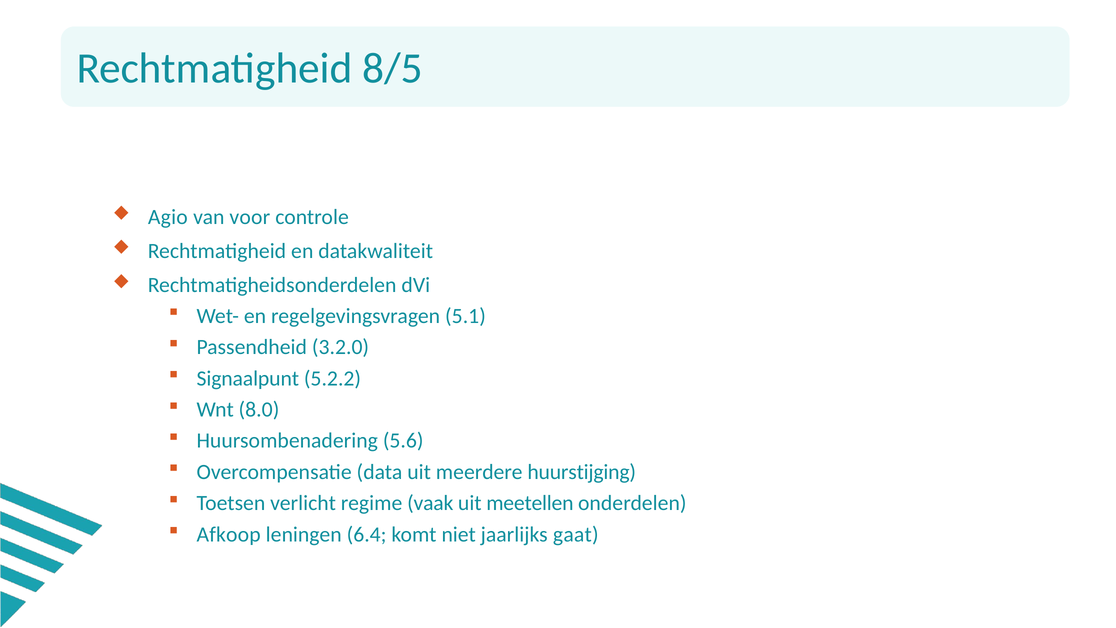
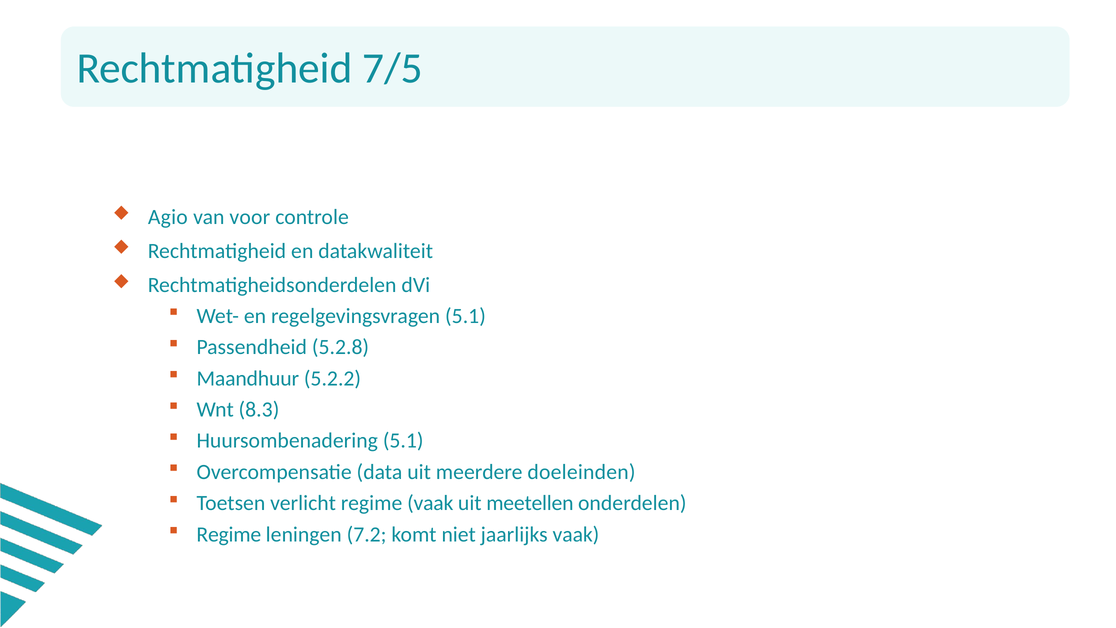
8/5: 8/5 -> 7/5 (393, 69)
3.2.0: 3.2.0 -> 5.2.8 (341, 347)
Signaalpunt: Signaalpunt -> Maandhuur (248, 378)
8.0: 8.0 -> 8.3 (259, 409)
Huursombenadering 5.6: 5.6 -> 5.1 (403, 441)
huurstijging: huurstijging -> doeleinden (582, 472)
Afkoop: Afkoop -> Regime (229, 534)
6.4: 6.4 -> 7.2 (367, 534)
jaarlijks gaat: gaat -> vaak (576, 534)
